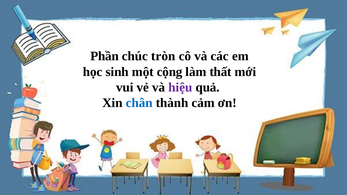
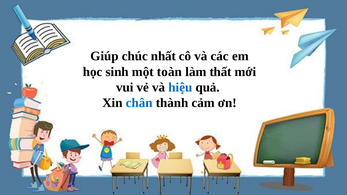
Phần: Phần -> Giúp (105, 56)
tròn: tròn -> nhất (163, 56)
cộng: cộng -> toàn (169, 72)
hiệu colour: purple -> blue (180, 87)
